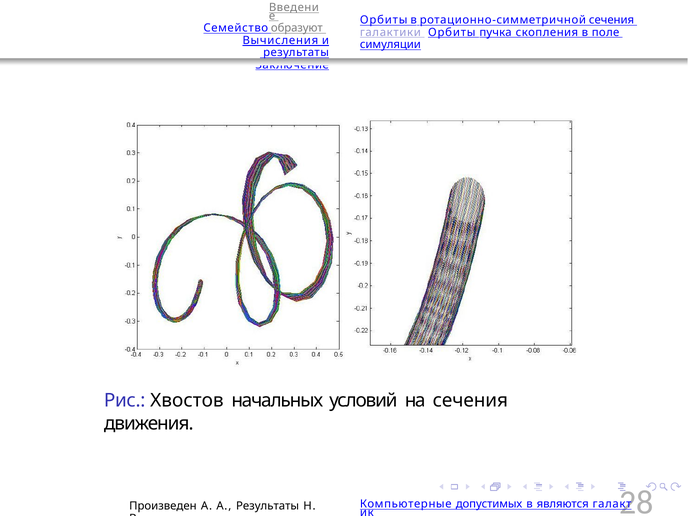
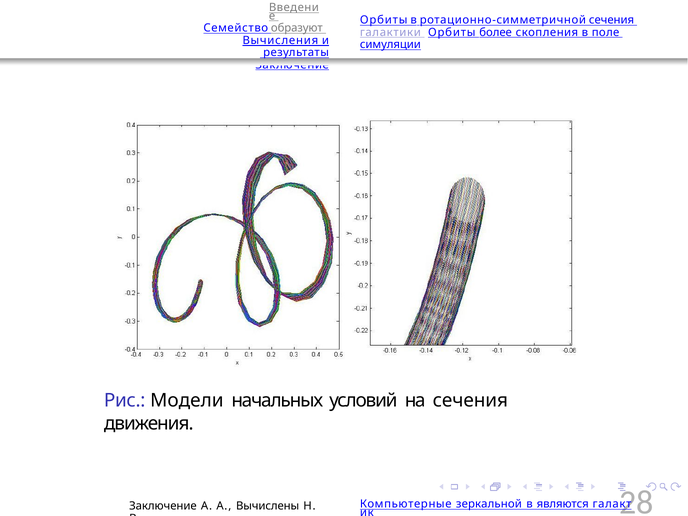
пучка: пучка -> более (496, 32)
Хвостов: Хвостов -> Модели (187, 401)
допустимых: допустимых -> зеркальной (489, 505)
Произведен: Произведен -> Заключение (163, 506)
А Результаты: Результаты -> Вычислены (268, 506)
